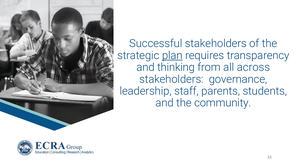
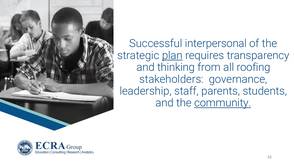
Successful stakeholders: stakeholders -> interpersonal (216, 44)
across: across -> roofing (254, 67)
community underline: none -> present (223, 103)
